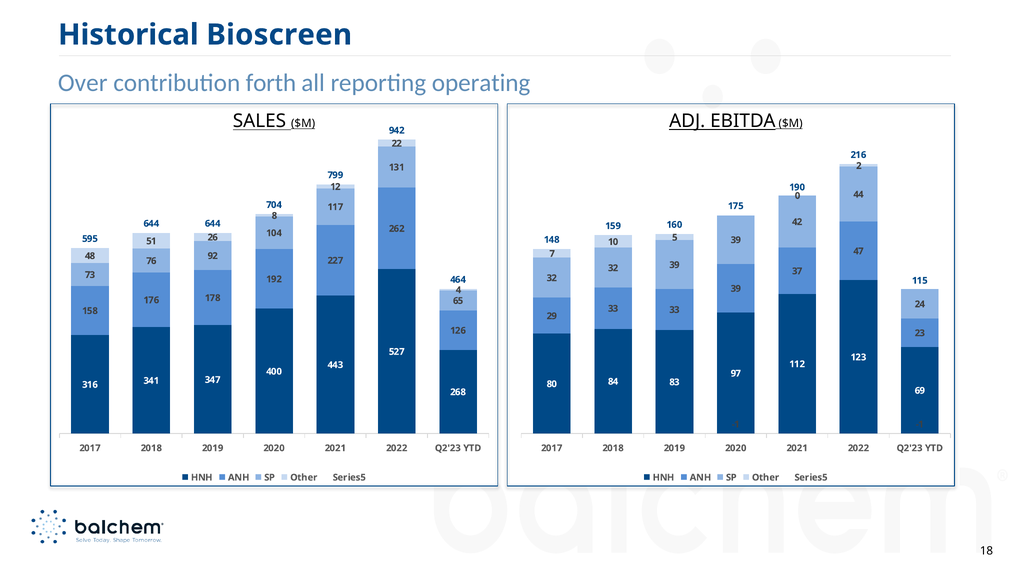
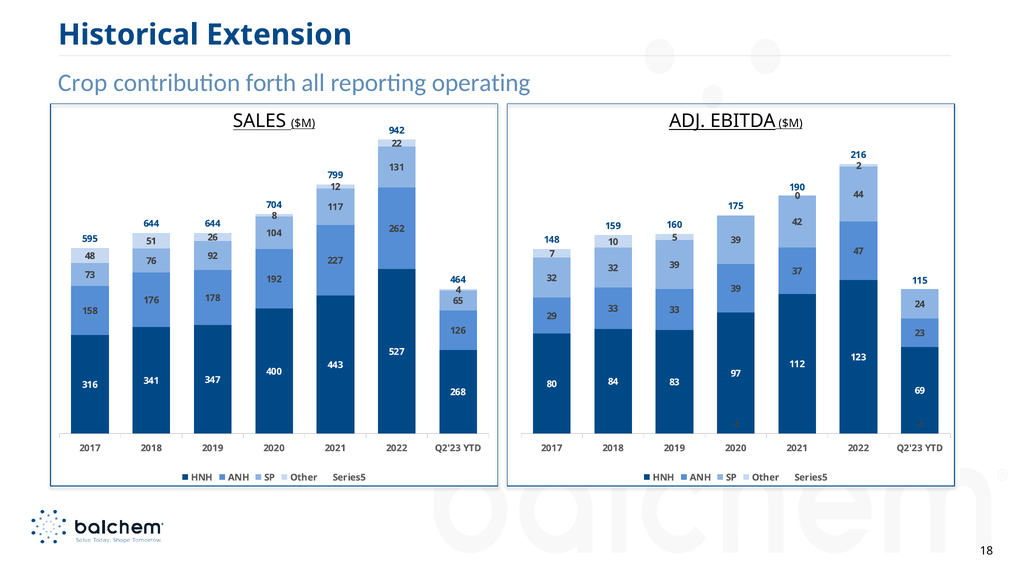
Bioscreen: Bioscreen -> Extension (279, 35)
Over: Over -> Crop (83, 83)
